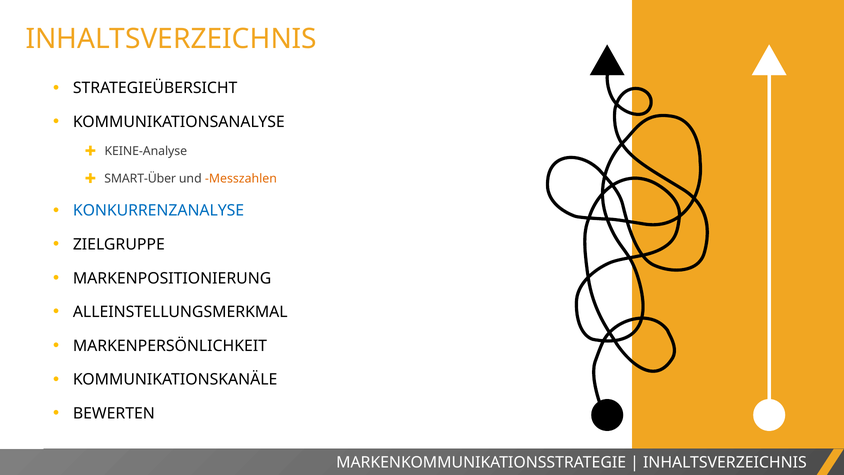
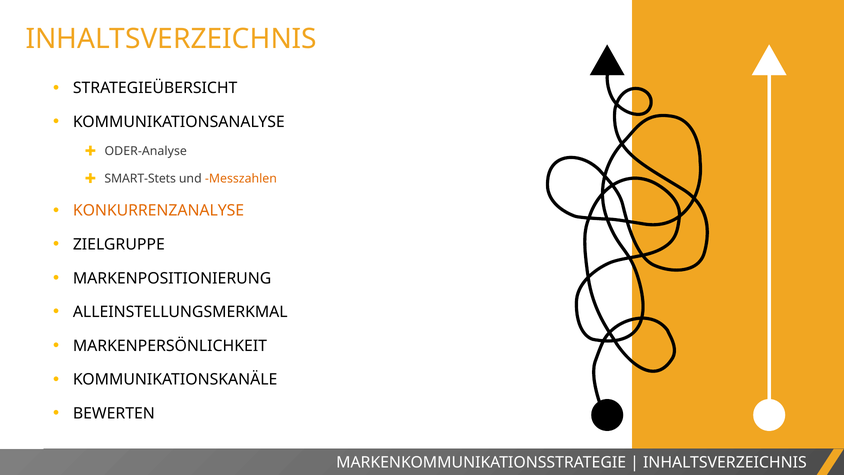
KEINE-Analyse: KEINE-Analyse -> ODER-Analyse (146, 151)
SMART-Über: SMART-Über -> SMART-Stets (140, 179)
KONKURRENZANALYSE colour: blue -> orange (159, 211)
